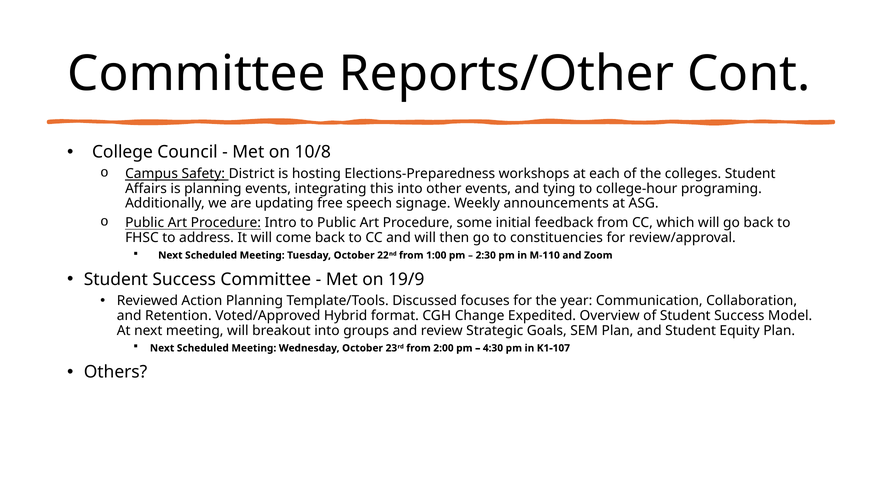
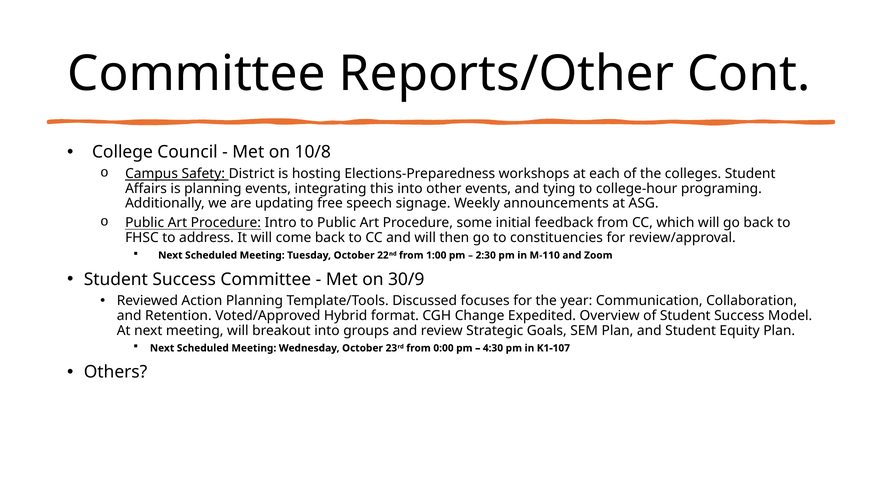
19/9: 19/9 -> 30/9 (406, 279)
2:00: 2:00 -> 0:00 (443, 348)
